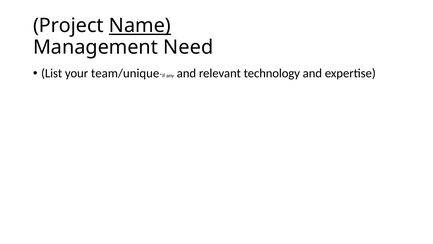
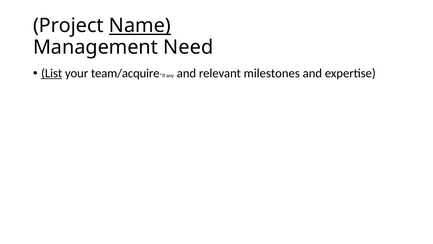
List underline: none -> present (52, 73)
team/unique: team/unique -> team/acquire (125, 73)
technology: technology -> milestones (272, 73)
